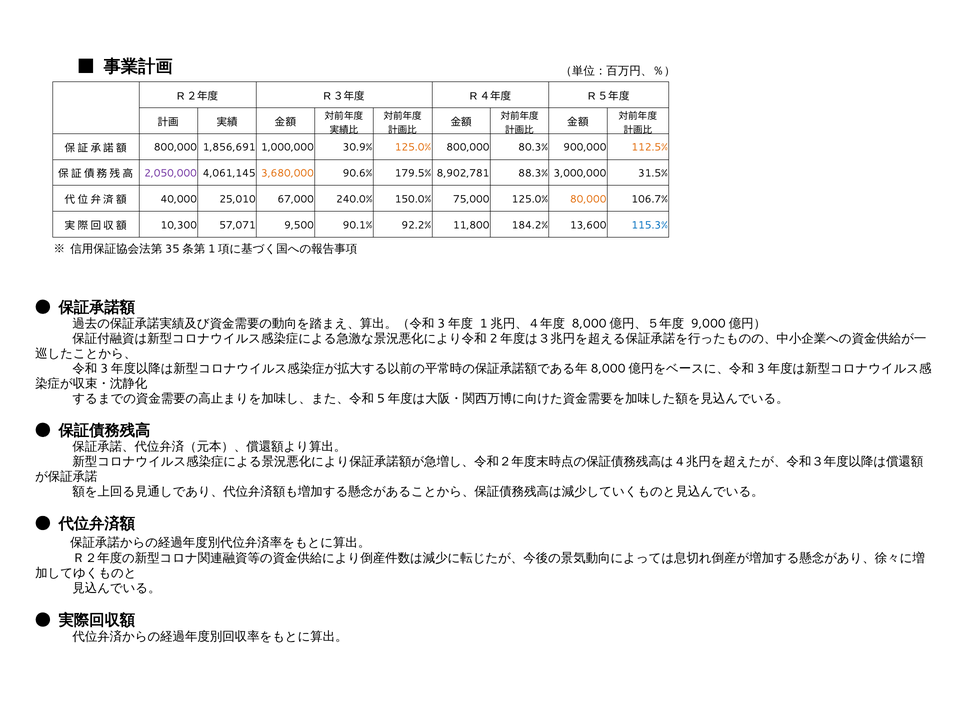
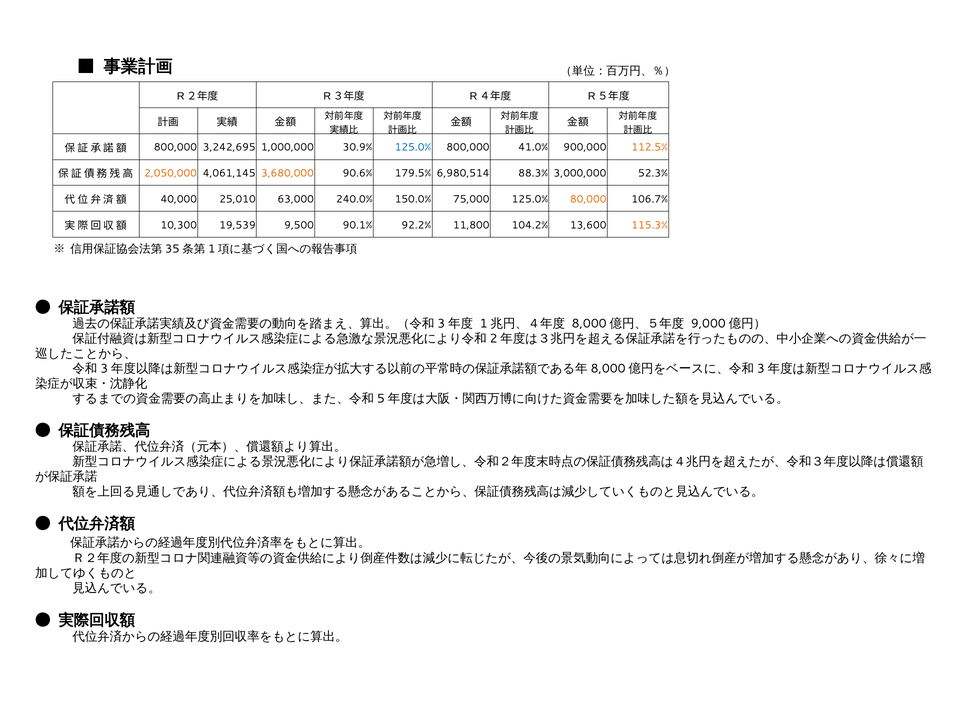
1,856,691: 1,856,691 -> 3,242,695 (229, 148)
125.0% colour: orange -> blue (413, 148)
80.3%: 80.3% -> 41.0% (533, 148)
2,050,000 colour: purple -> orange (171, 173)
8,902,781: 8,902,781 -> 6,980,514 (463, 173)
31.5%: 31.5% -> 52.3% (653, 173)
67,000: 67,000 -> 63,000 (296, 199)
57,071: 57,071 -> 19,539 (237, 225)
184.2%: 184.2% -> 104.2% (530, 225)
115.3% colour: blue -> orange (650, 225)
